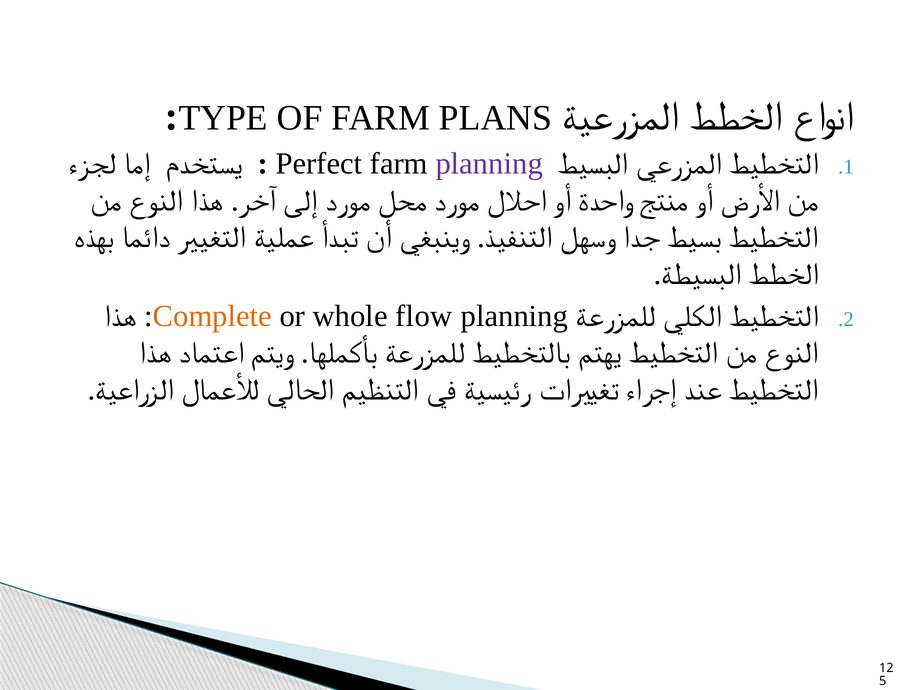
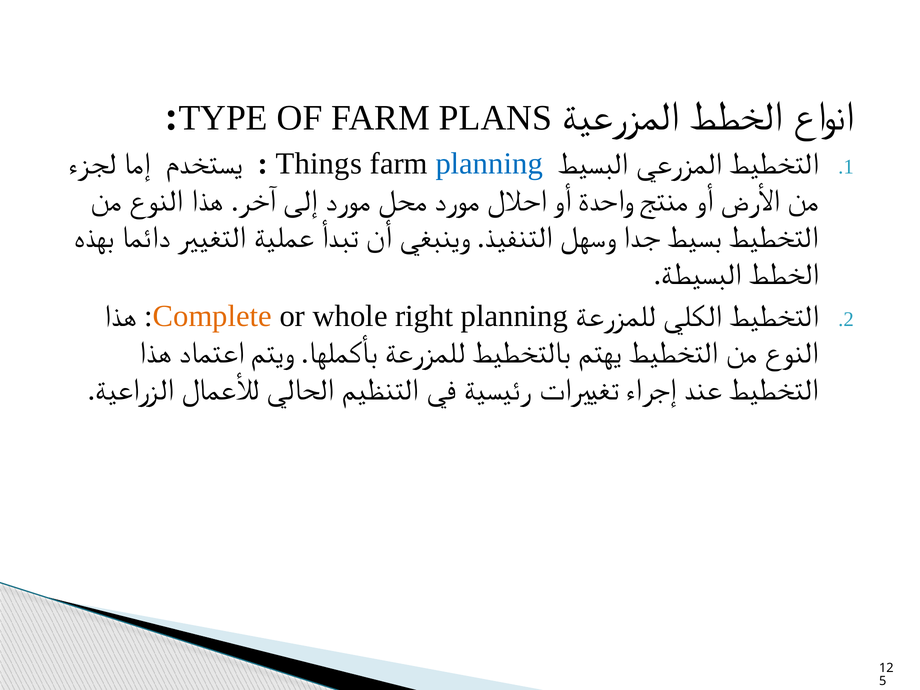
Perfect: Perfect -> Things (319, 164)
planning colour: purple -> blue (489, 164)
flow: flow -> right (424, 316)
